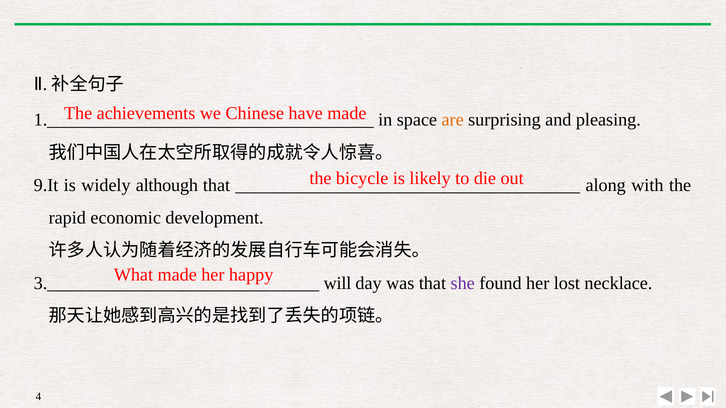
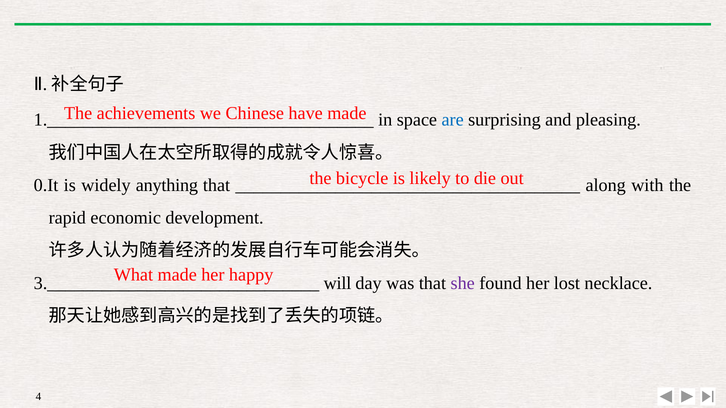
are colour: orange -> blue (453, 120)
9.It: 9.It -> 0.It (46, 185)
although: although -> anything (167, 185)
